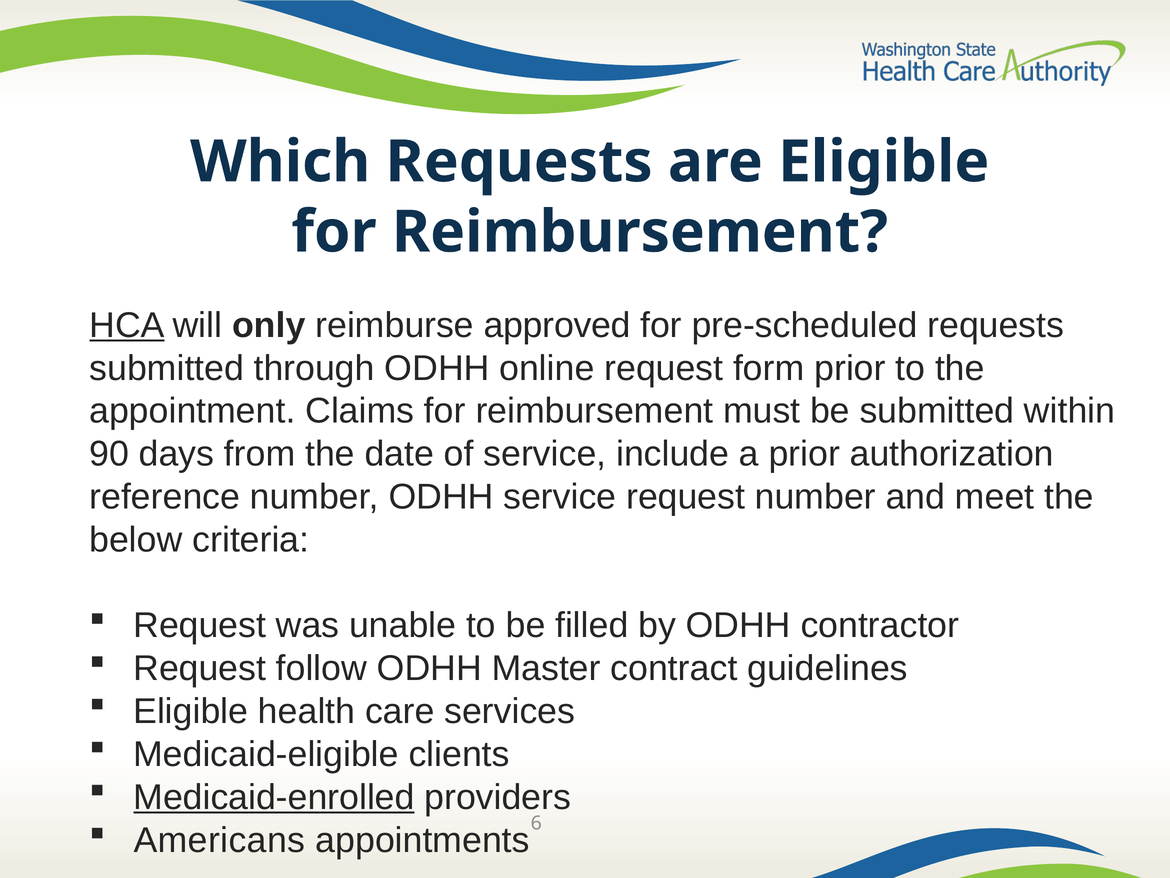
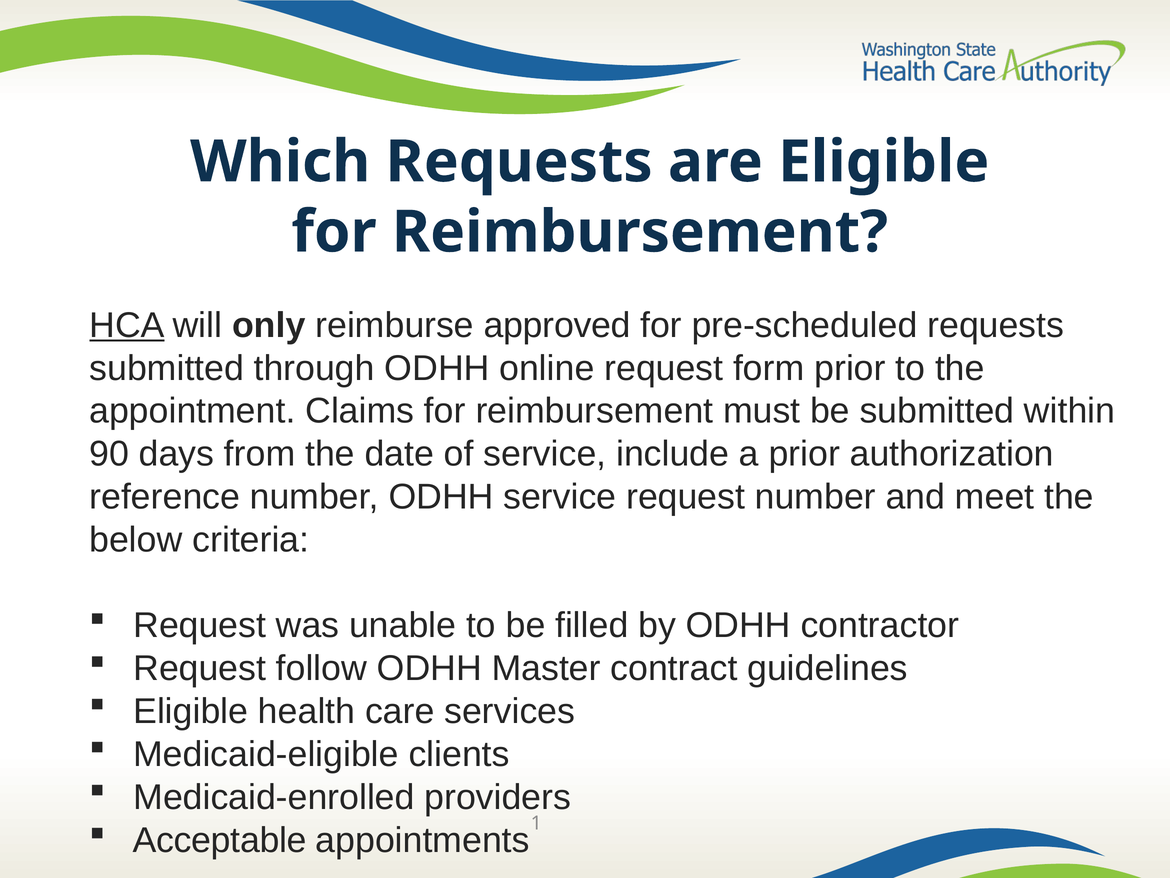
Medicaid-enrolled underline: present -> none (274, 797)
Americans: Americans -> Acceptable (220, 840)
6: 6 -> 1 (536, 823)
